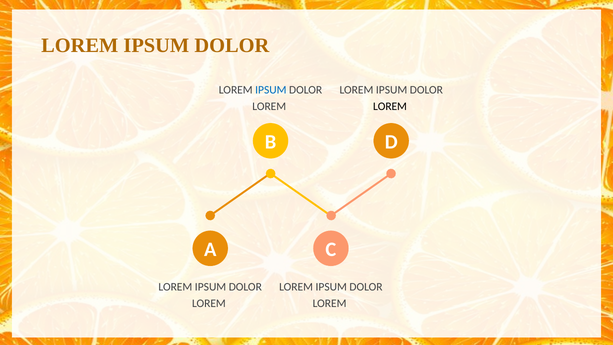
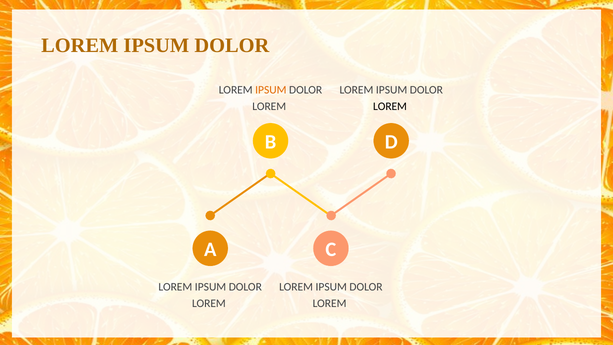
IPSUM colour: blue -> orange (271, 90)
